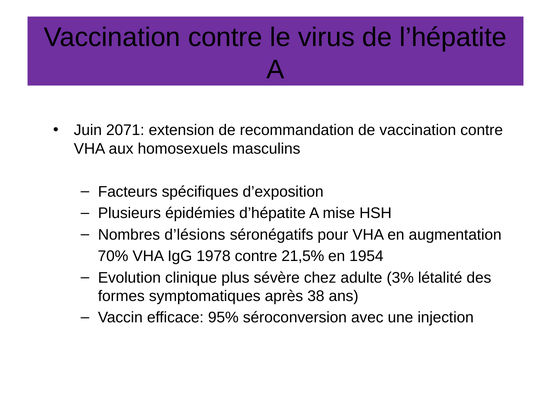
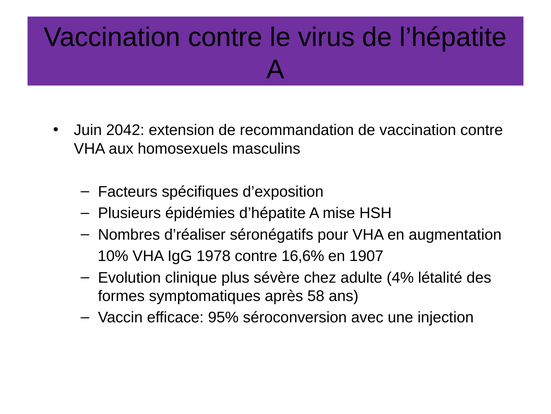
2071: 2071 -> 2042 (125, 130)
d’lésions: d’lésions -> d’réaliser (195, 234)
70%: 70% -> 10% (113, 256)
21,5%: 21,5% -> 16,6% (303, 256)
1954: 1954 -> 1907 (366, 256)
3%: 3% -> 4% (400, 277)
38: 38 -> 58 (316, 296)
